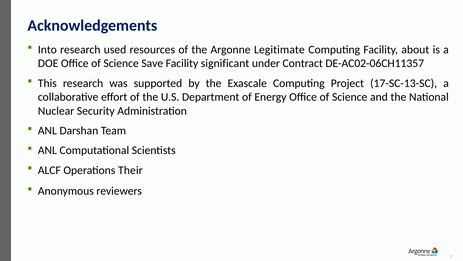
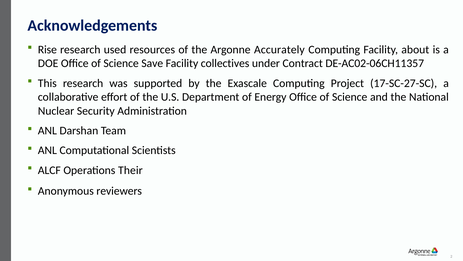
Into: Into -> Rise (47, 49)
Legitimate: Legitimate -> Accurately (279, 49)
significant: significant -> collectives (225, 63)
17-SC-13-SC: 17-SC-13-SC -> 17-SC-27-SC (404, 83)
